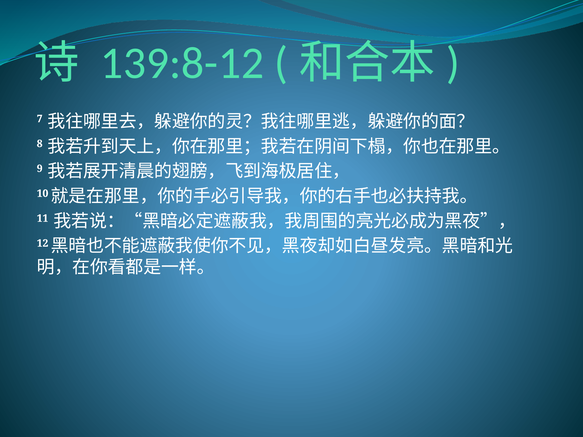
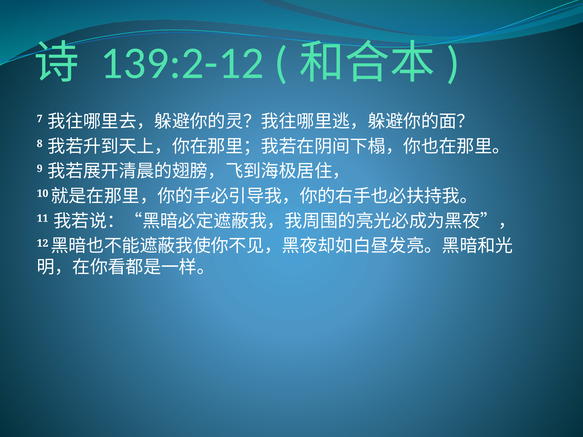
139:8-12: 139:8-12 -> 139:2-12 (182, 63)
